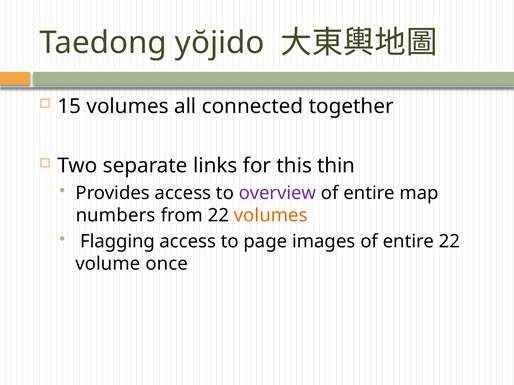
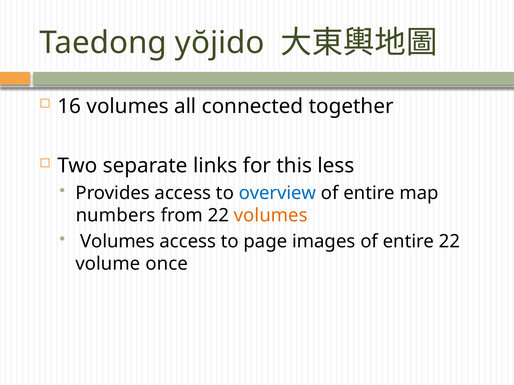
15: 15 -> 16 (69, 106)
thin: thin -> less (336, 166)
overview colour: purple -> blue (277, 193)
Flagging: Flagging -> Volumes (118, 242)
